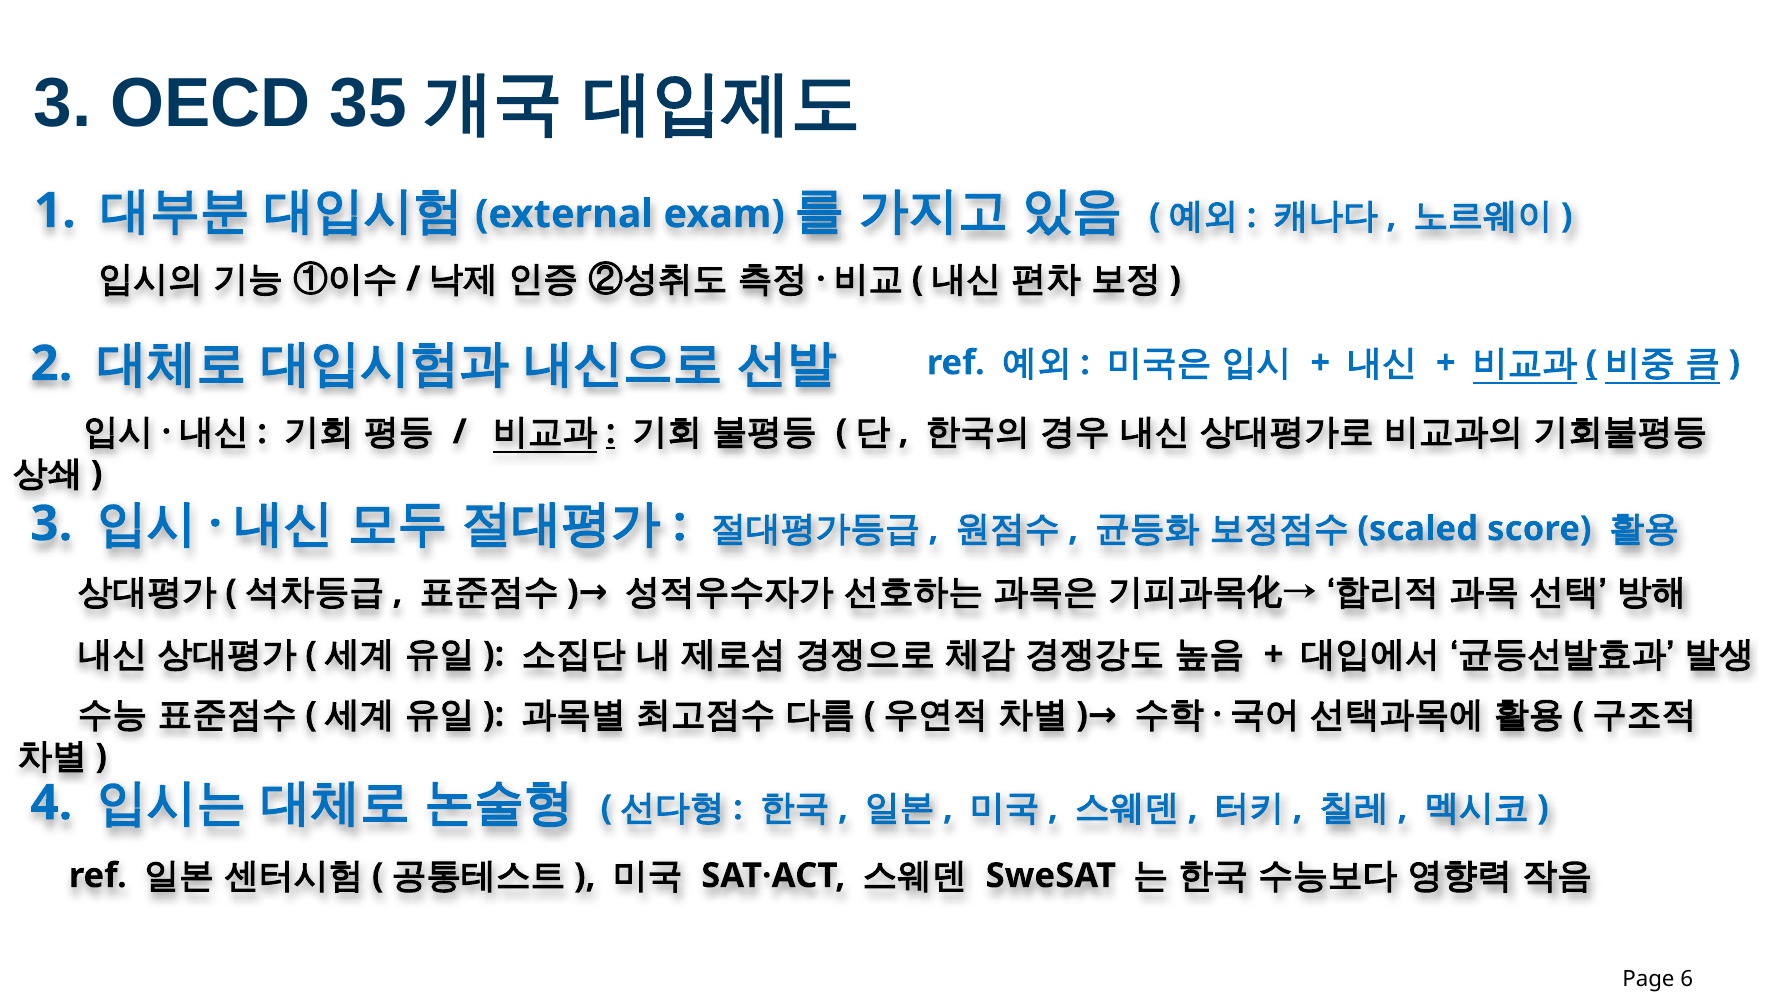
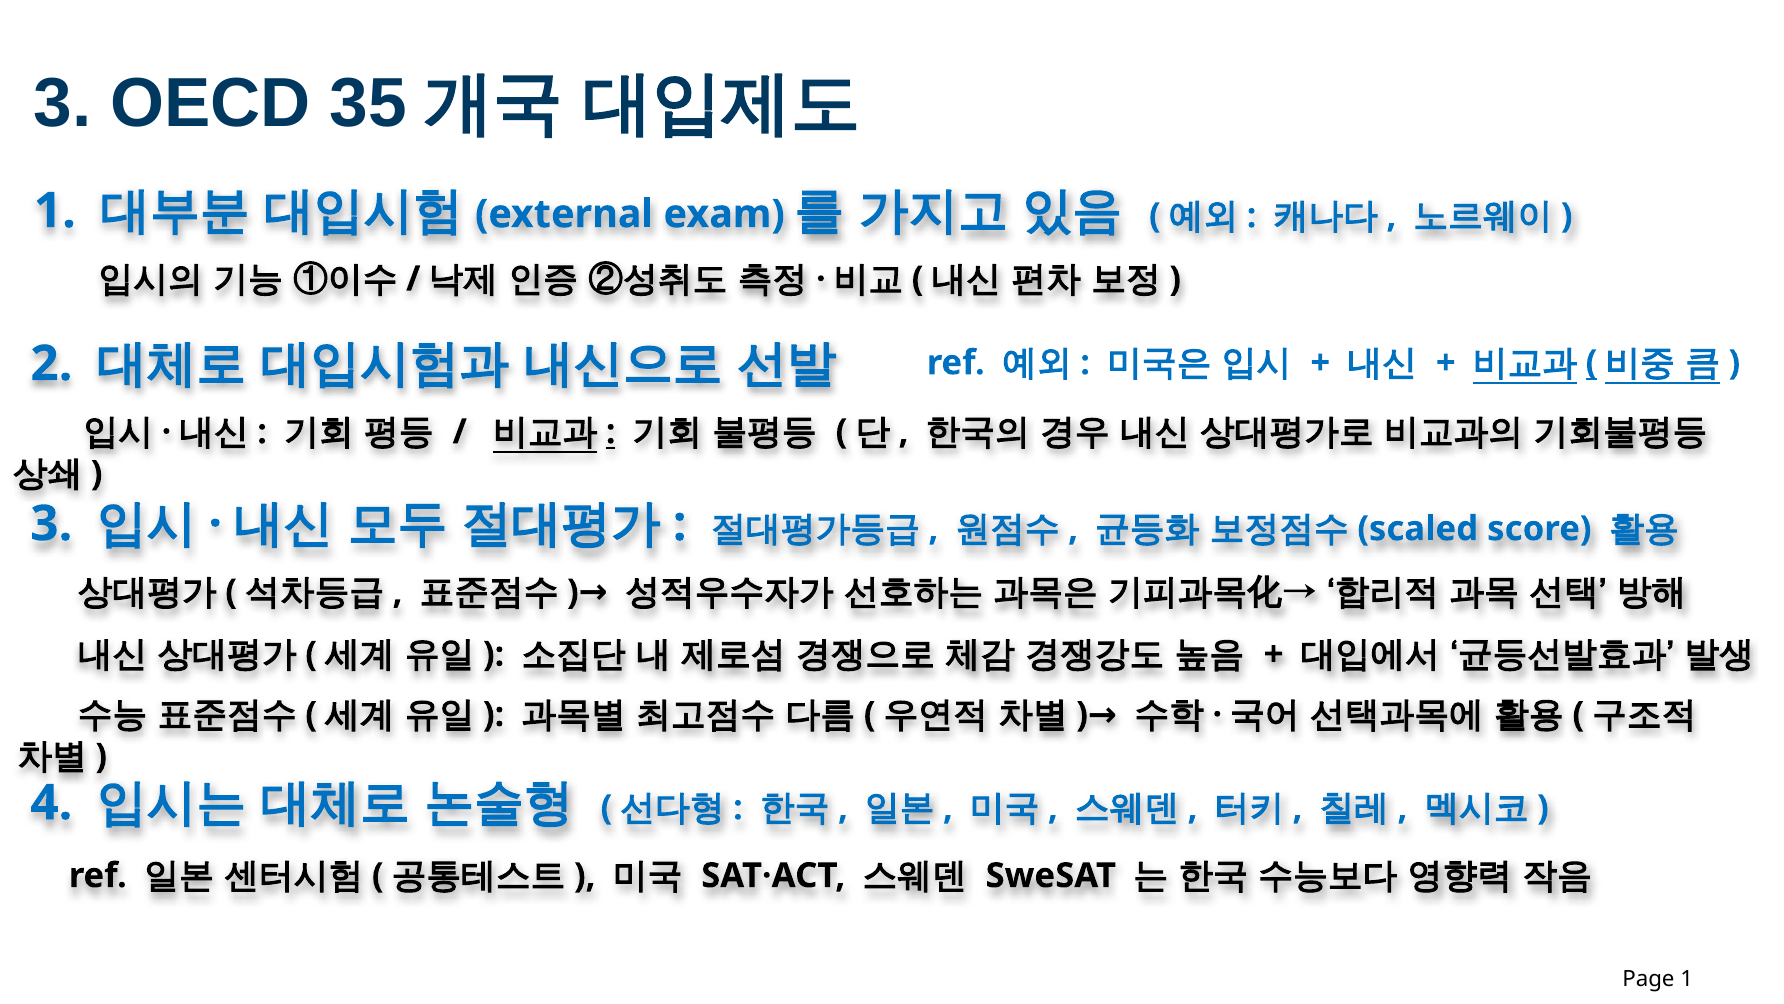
Page 6: 6 -> 1 (1687, 979)
